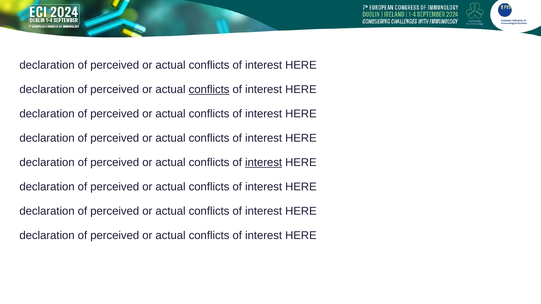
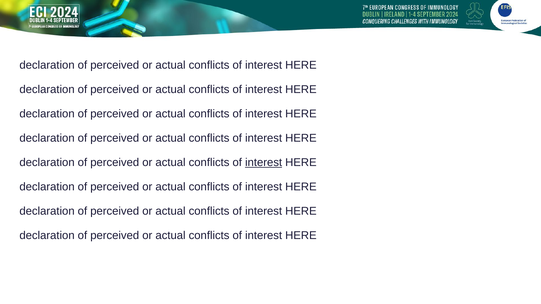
conflicts underline: present -> none (209, 90)
